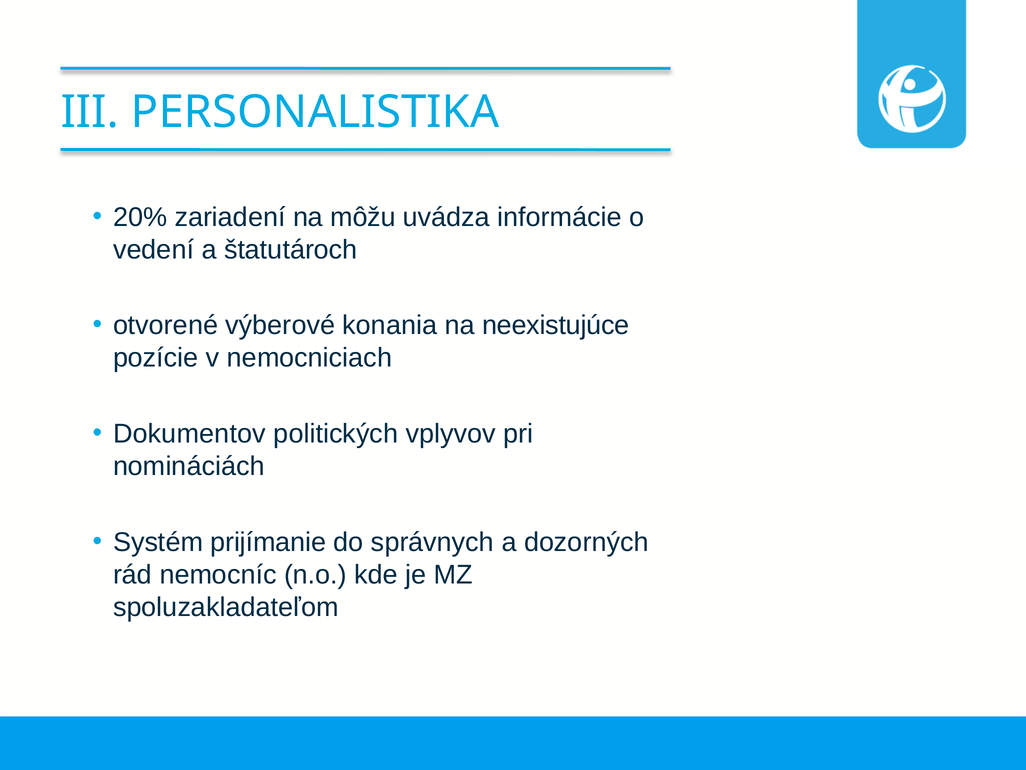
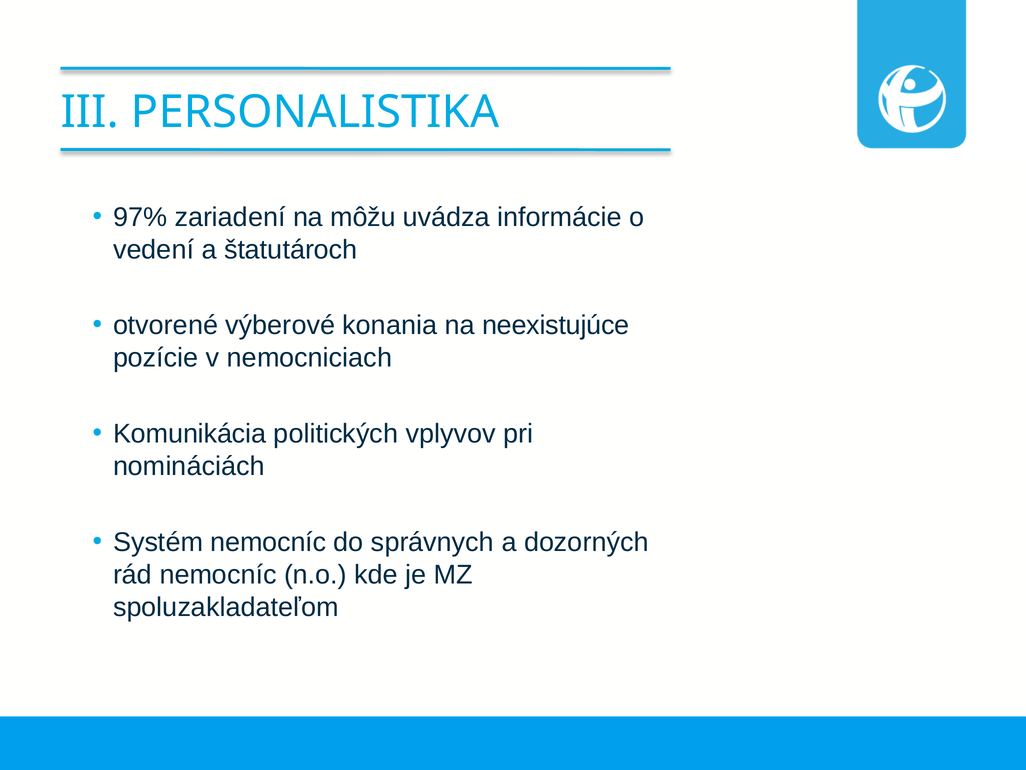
20%: 20% -> 97% (140, 217)
Dokumentov: Dokumentov -> Komunikácia (190, 434)
Systém prijímanie: prijímanie -> nemocníc (268, 542)
